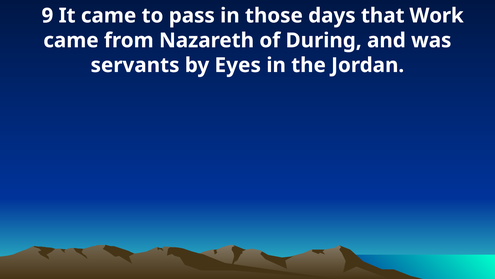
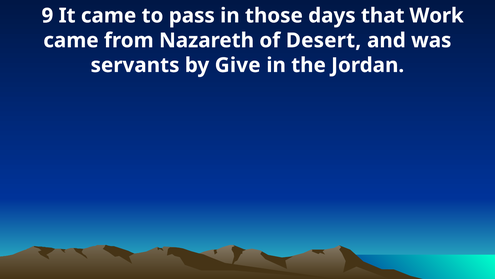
During: During -> Desert (324, 40)
Eyes: Eyes -> Give (238, 65)
